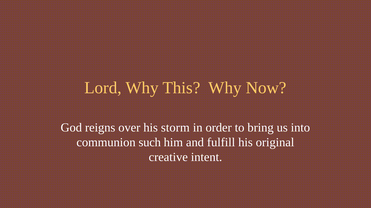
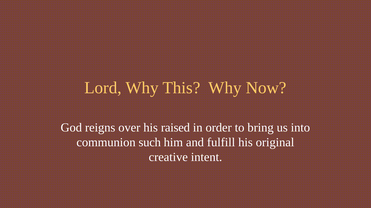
storm: storm -> raised (175, 128)
